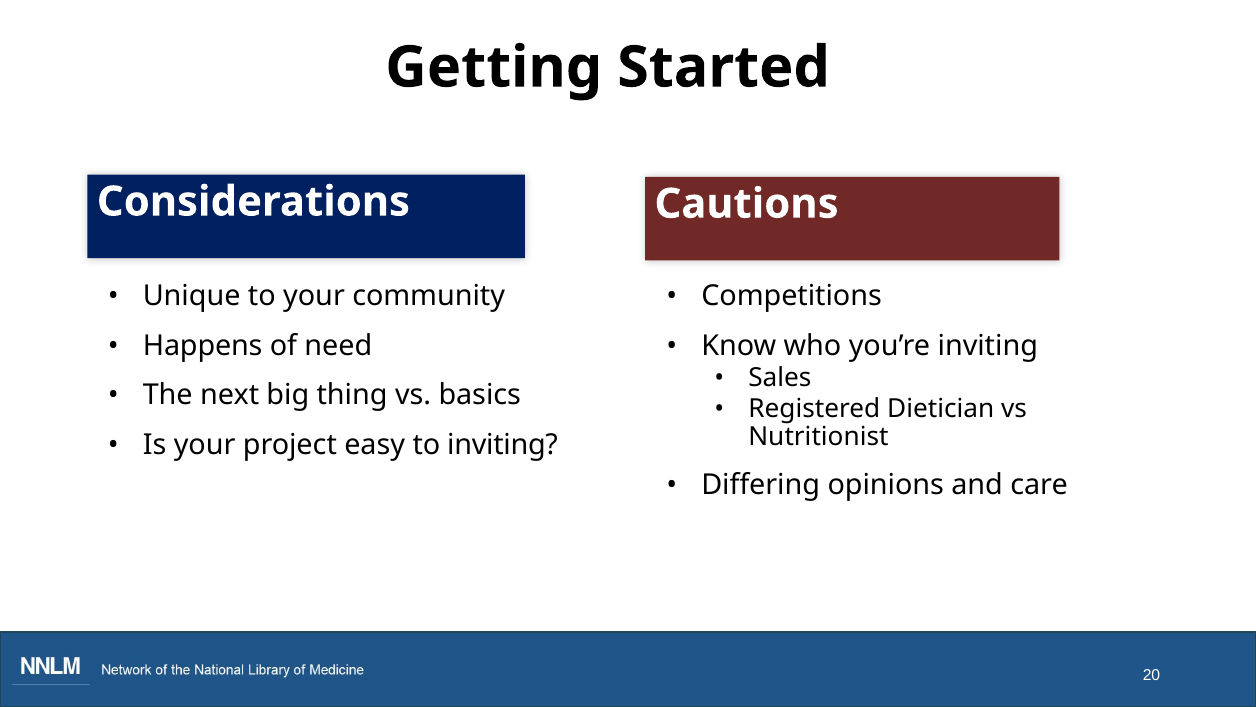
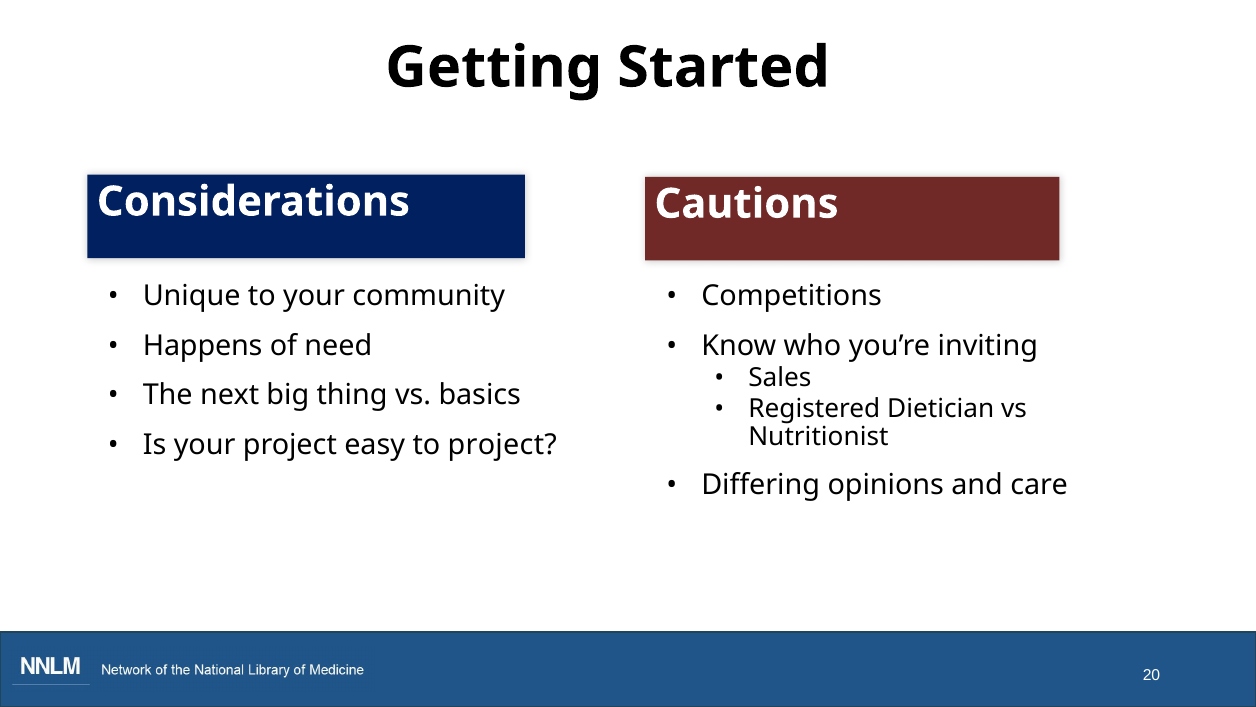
to inviting: inviting -> project (502, 444)
